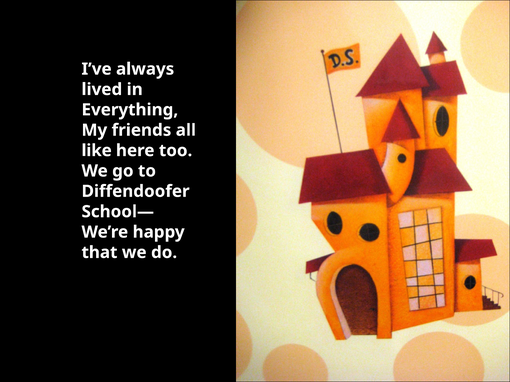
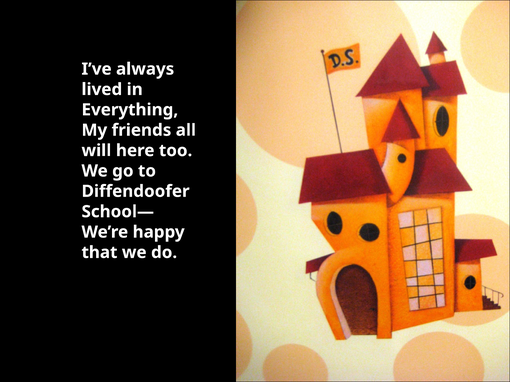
like: like -> will (96, 151)
